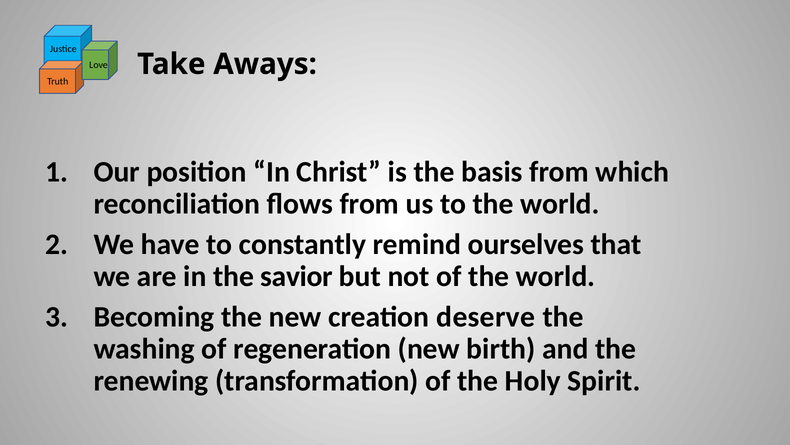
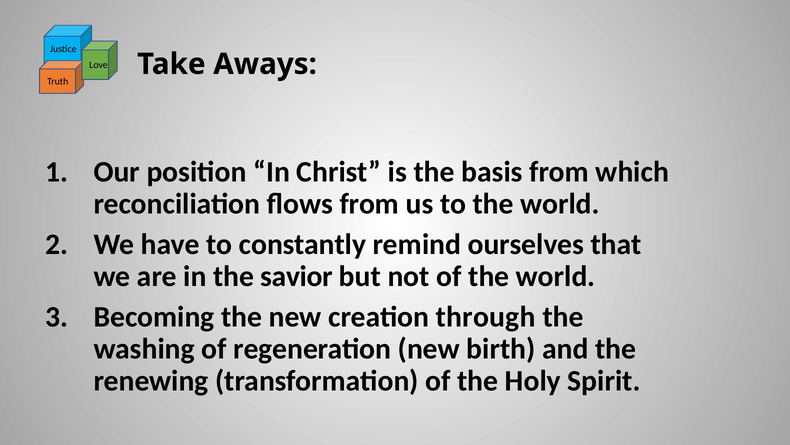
deserve: deserve -> through (486, 316)
